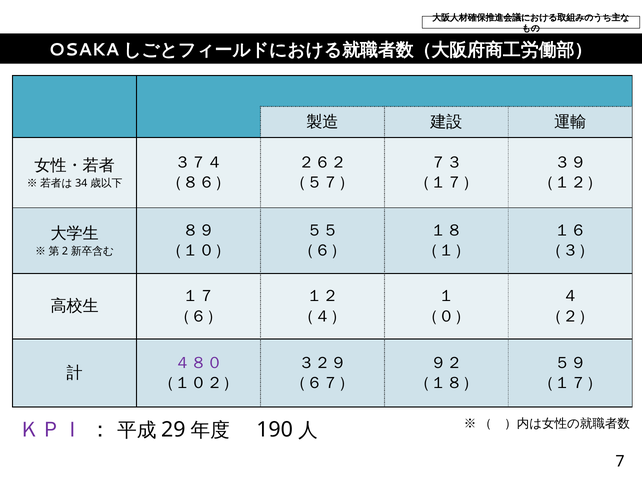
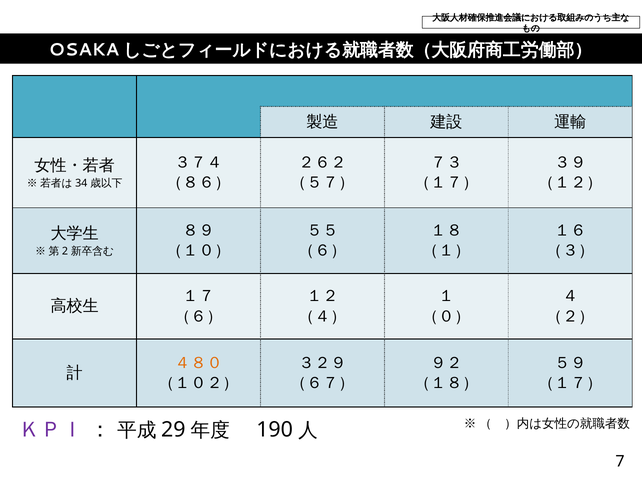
４８０ colour: purple -> orange (199, 363)
